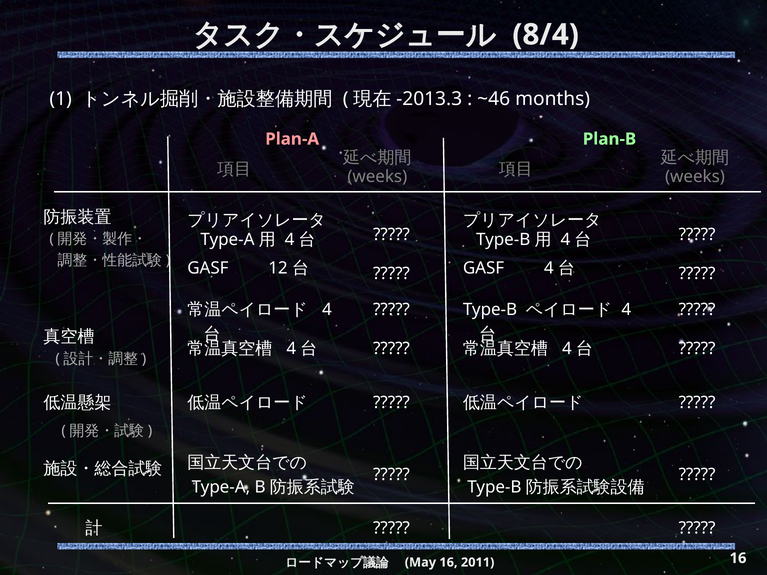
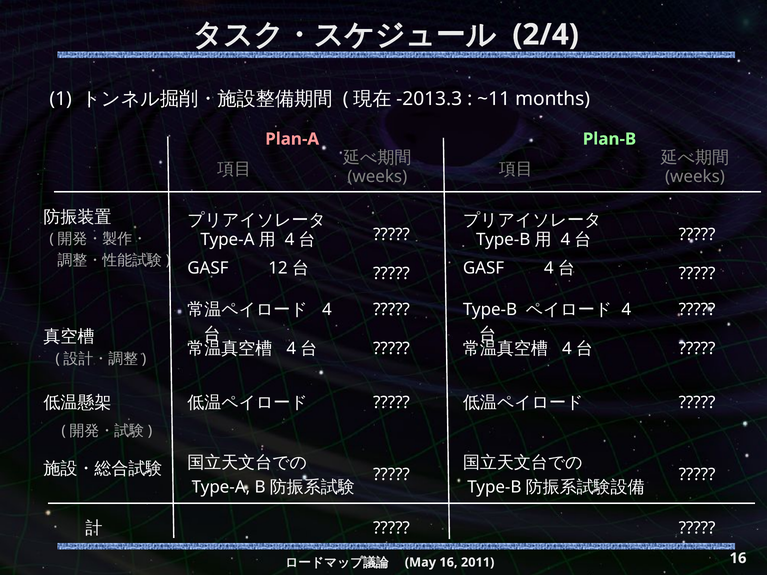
8/4: 8/4 -> 2/4 (546, 35)
~46: ~46 -> ~11 (494, 99)
